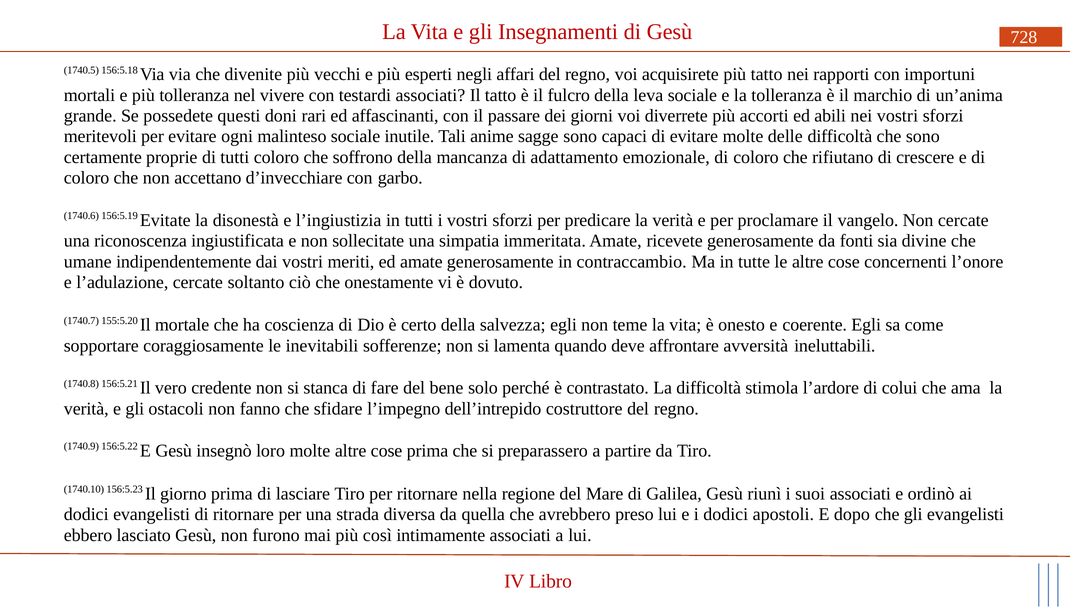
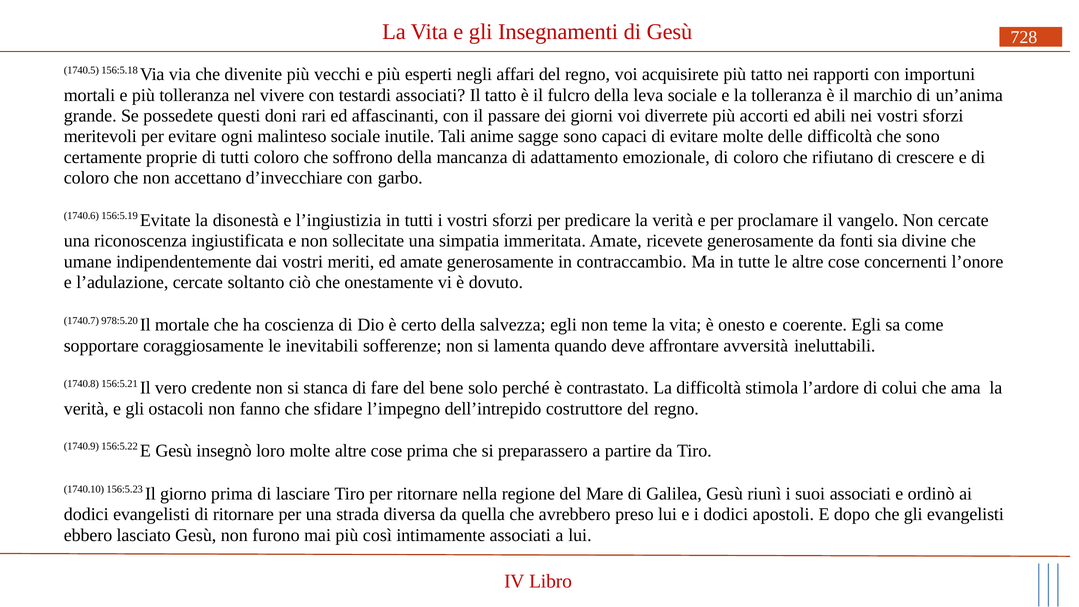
155:5.20: 155:5.20 -> 978:5.20 (120, 321)
